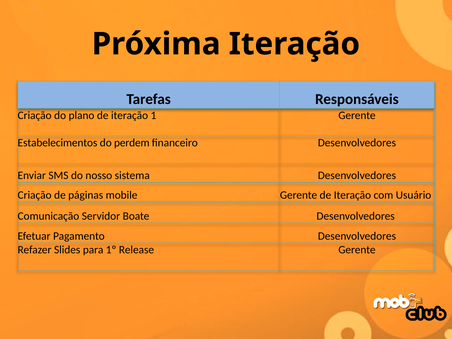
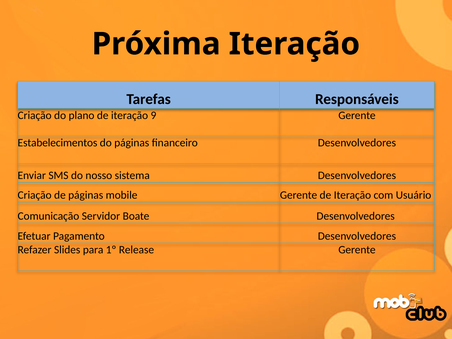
1: 1 -> 9 (153, 115)
do perdem: perdem -> páginas (132, 143)
